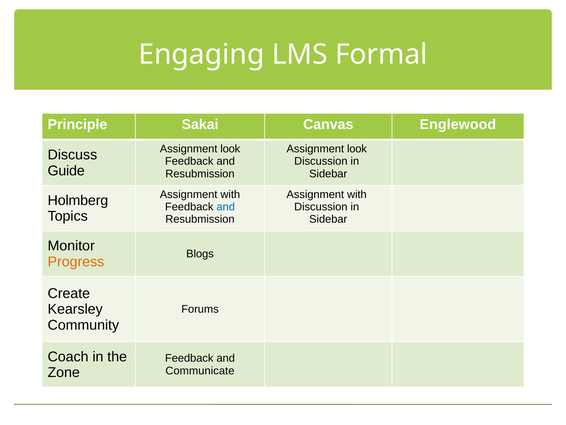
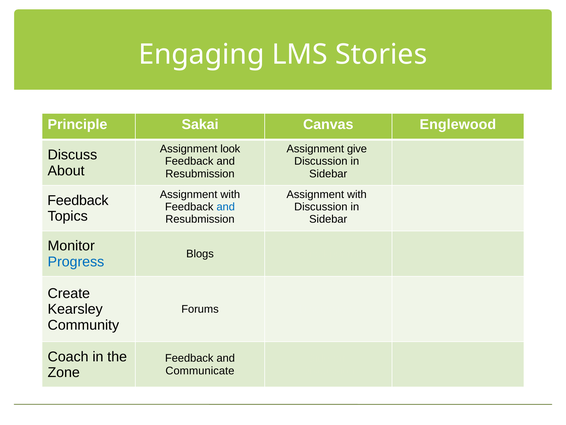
Formal: Formal -> Stories (381, 54)
look: look -> give (357, 149)
Guide: Guide -> About (66, 170)
Holmberg: Holmberg -> Feedback (78, 200)
Progress colour: orange -> blue (76, 262)
